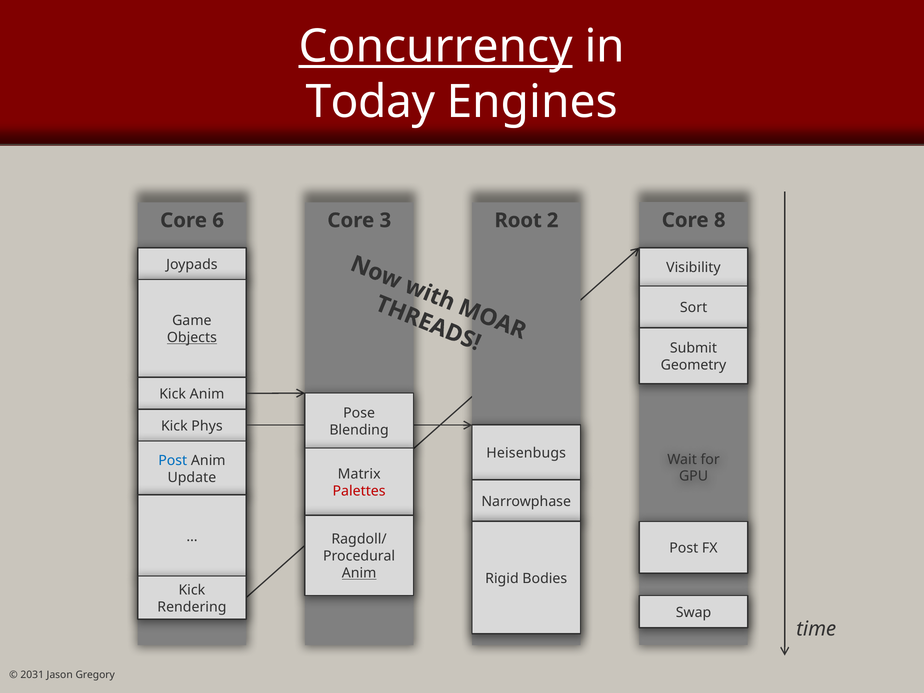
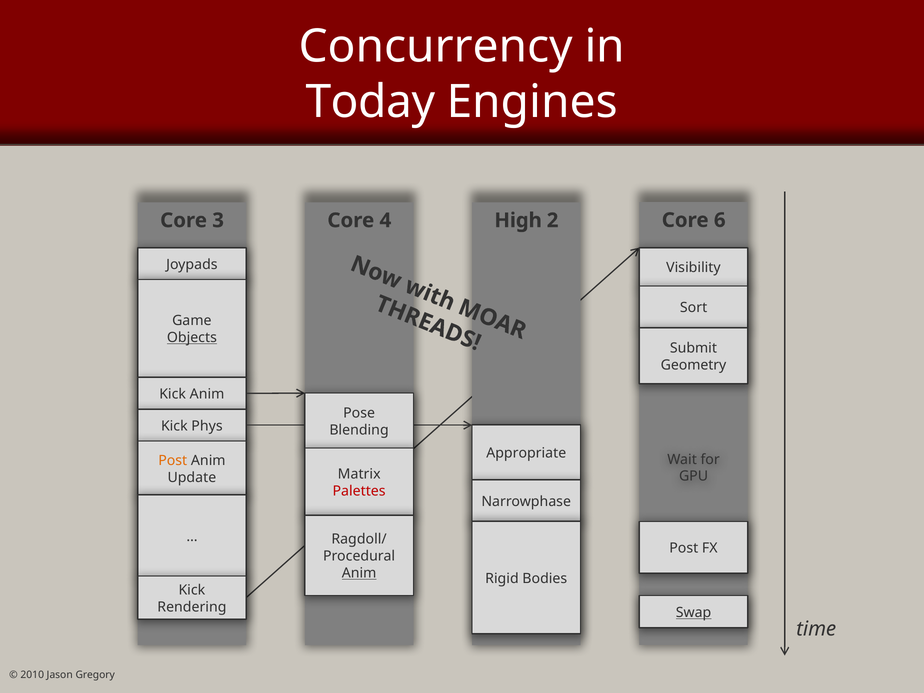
Concurrency underline: present -> none (436, 47)
8: 8 -> 6 (720, 220)
6: 6 -> 3 (218, 220)
3: 3 -> 4 (385, 220)
Root: Root -> High (518, 220)
Heisenbugs: Heisenbugs -> Appropriate (526, 453)
Post colour: blue -> orange (173, 460)
Swap underline: none -> present (694, 613)
2031: 2031 -> 2010 (32, 675)
